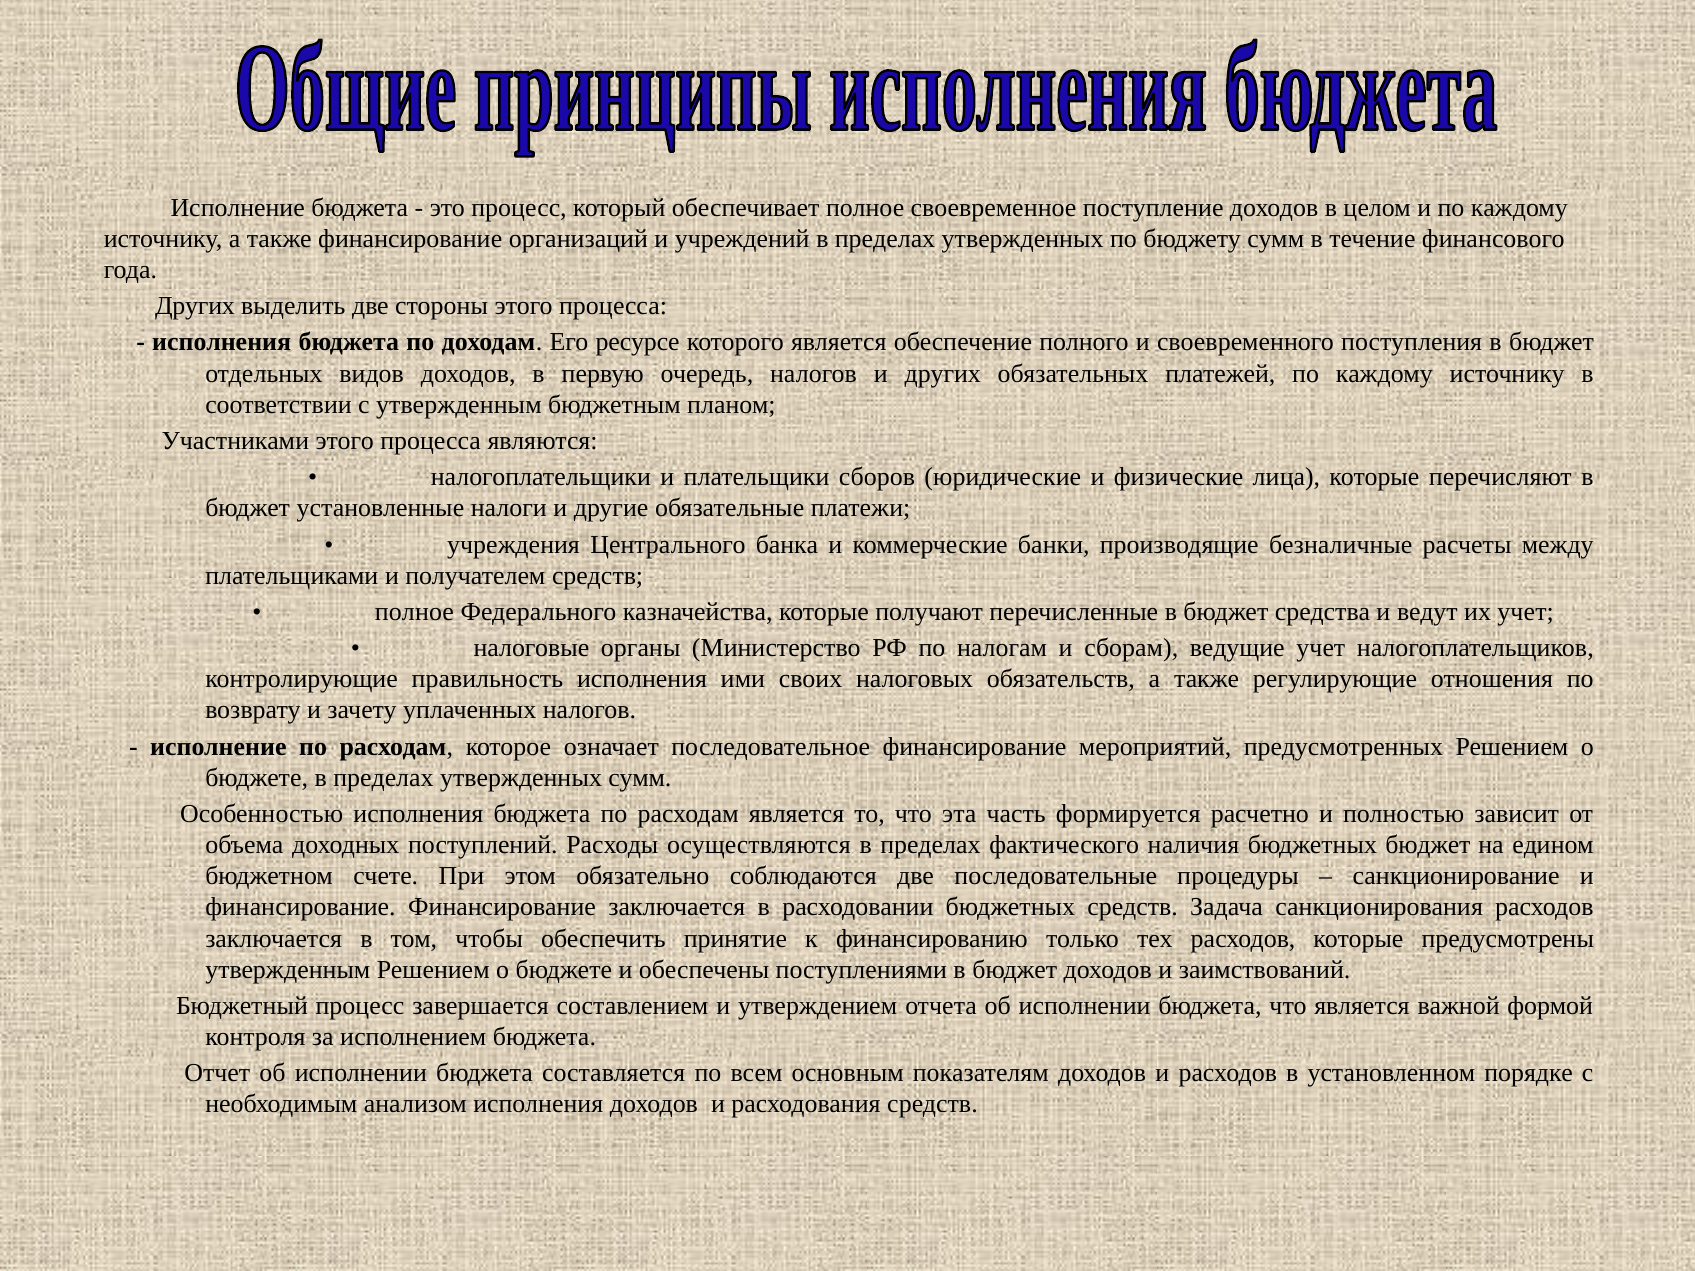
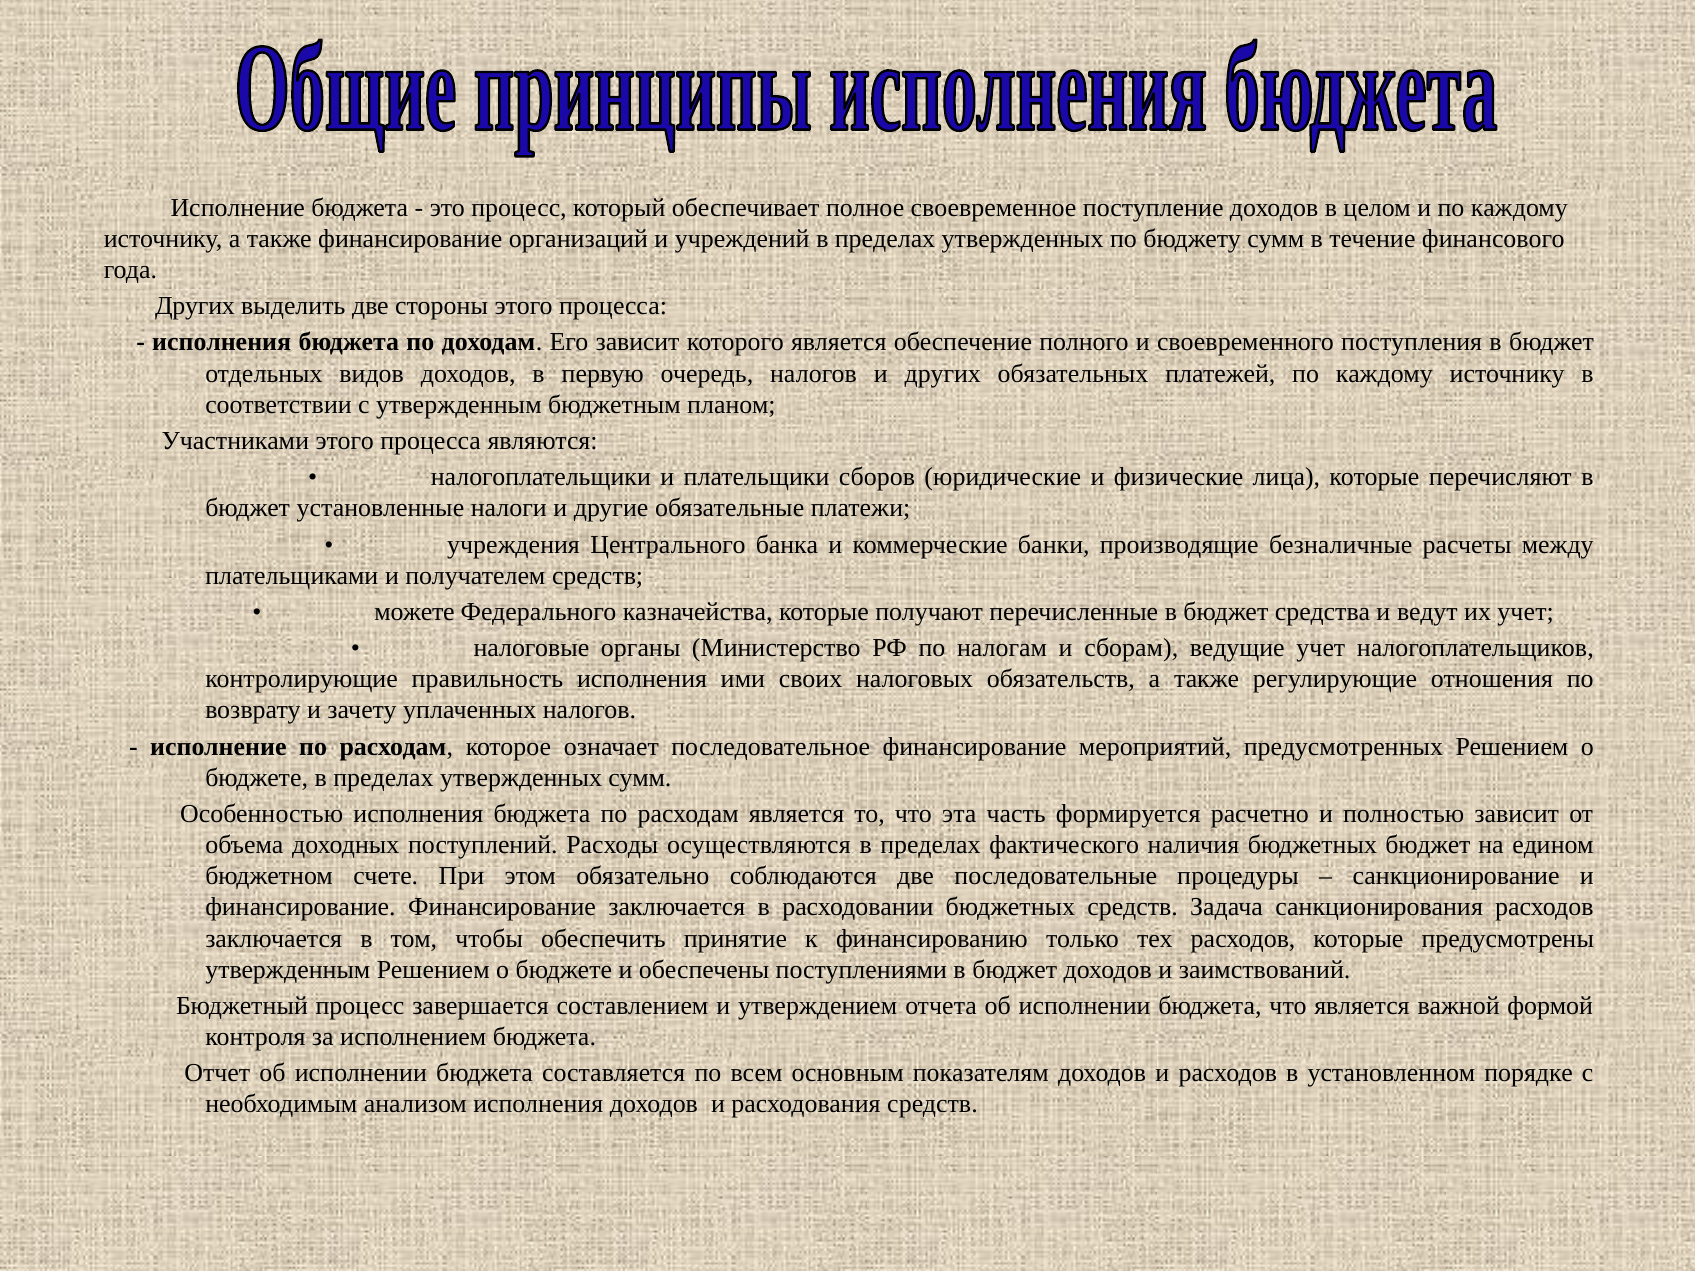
Его ресурсе: ресурсе -> зависит (638, 342)
полное: полное -> можете (414, 612)
